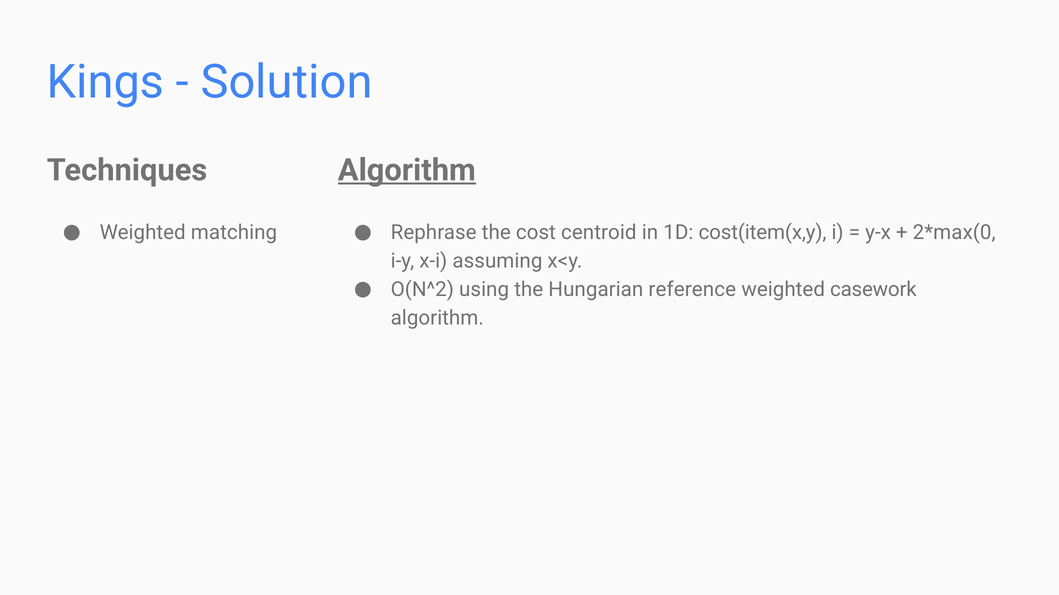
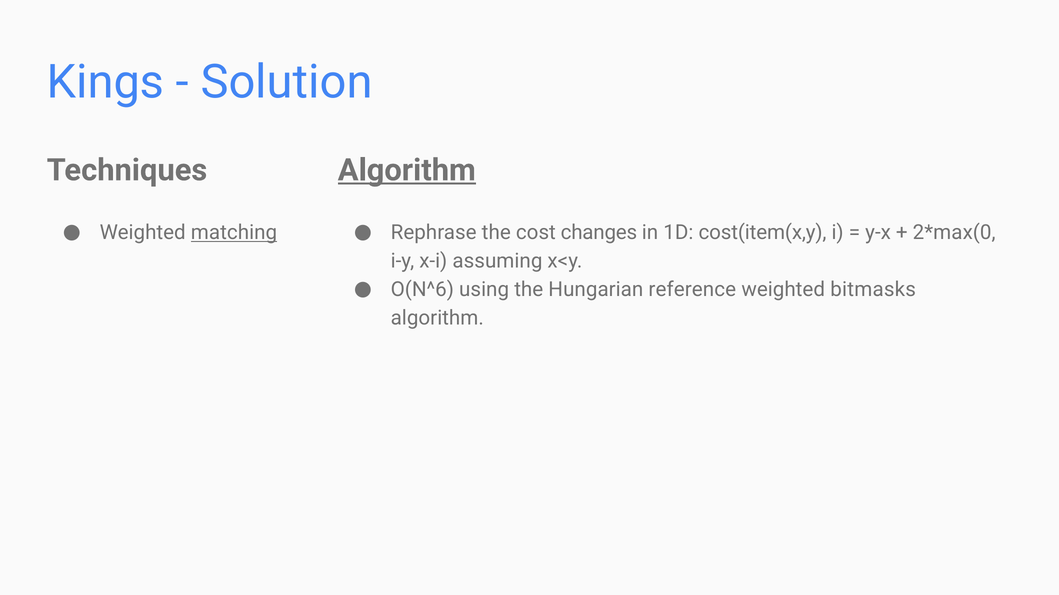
matching underline: none -> present (234, 233)
centroid: centroid -> changes (599, 233)
O(N^2: O(N^2 -> O(N^6 (422, 290)
casework: casework -> bitmasks (873, 290)
